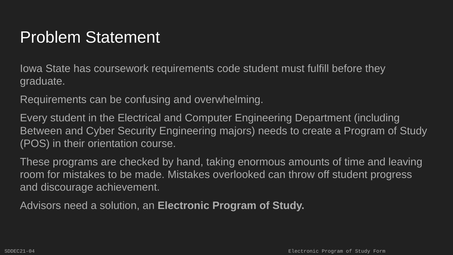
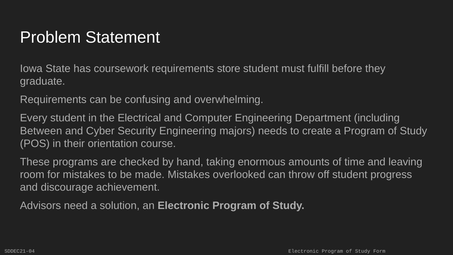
code: code -> store (229, 69)
